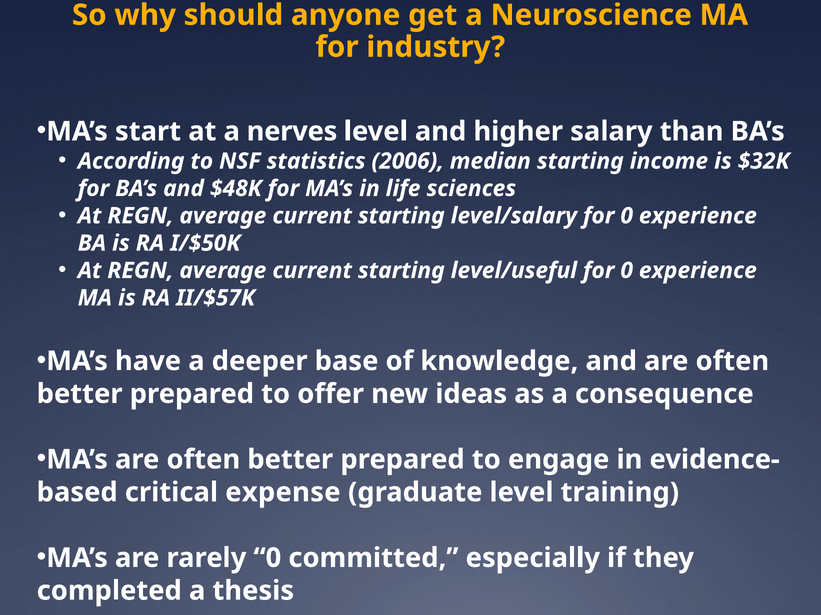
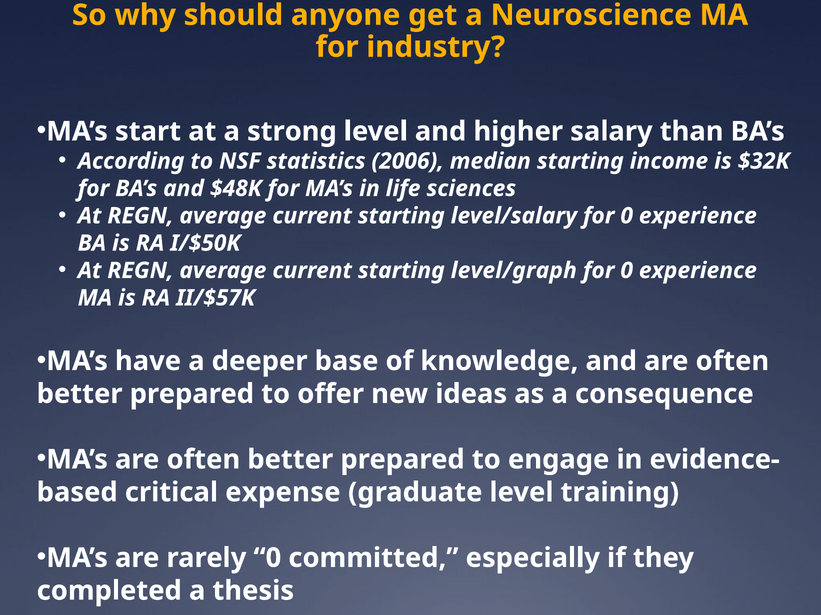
nerves: nerves -> strong (292, 132)
level/useful: level/useful -> level/graph (514, 271)
